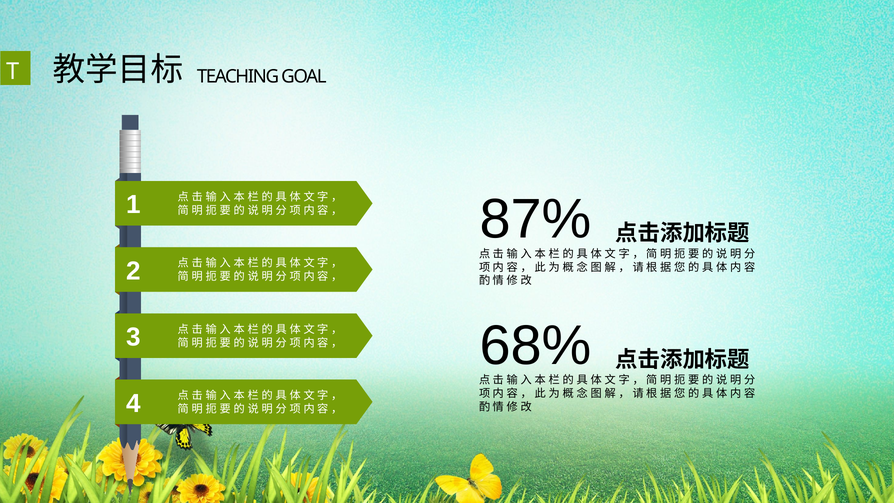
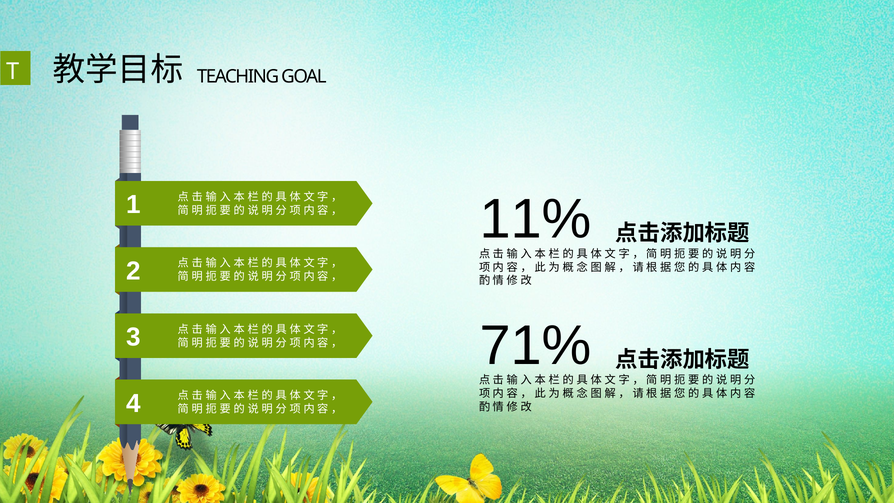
87%: 87% -> 11% (536, 219)
68%: 68% -> 71% (536, 346)
